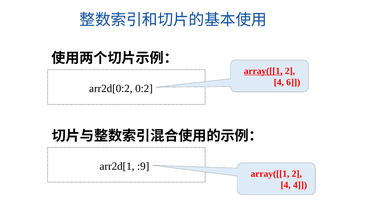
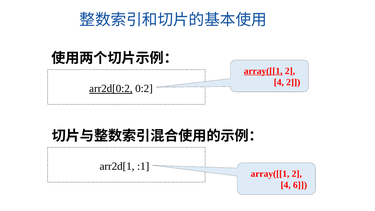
4 6: 6 -> 2 (293, 82)
arr2d[0:2 underline: none -> present (111, 89)
:9: :9 -> :1 (143, 166)
4 4: 4 -> 6 (300, 185)
